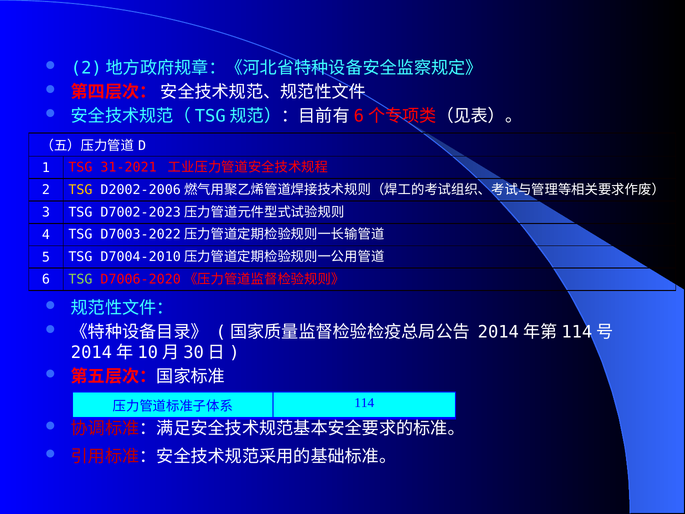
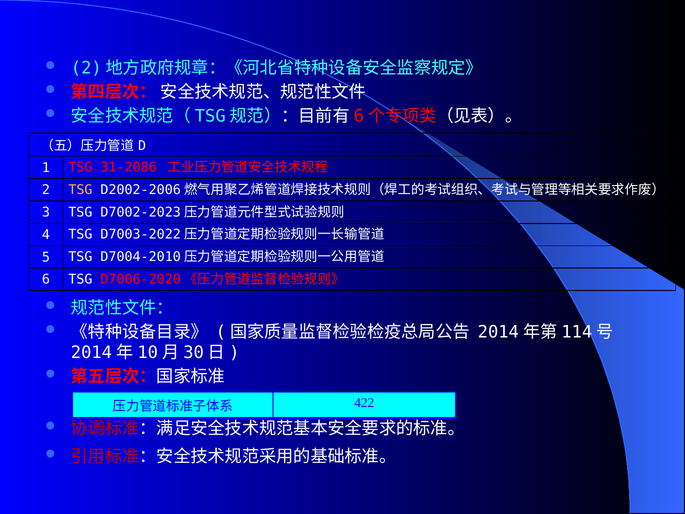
31-2021: 31-2021 -> 31-2086 (129, 167)
TSG colour: light green -> white (80, 279)
114: 114 -> 422 (364, 403)
